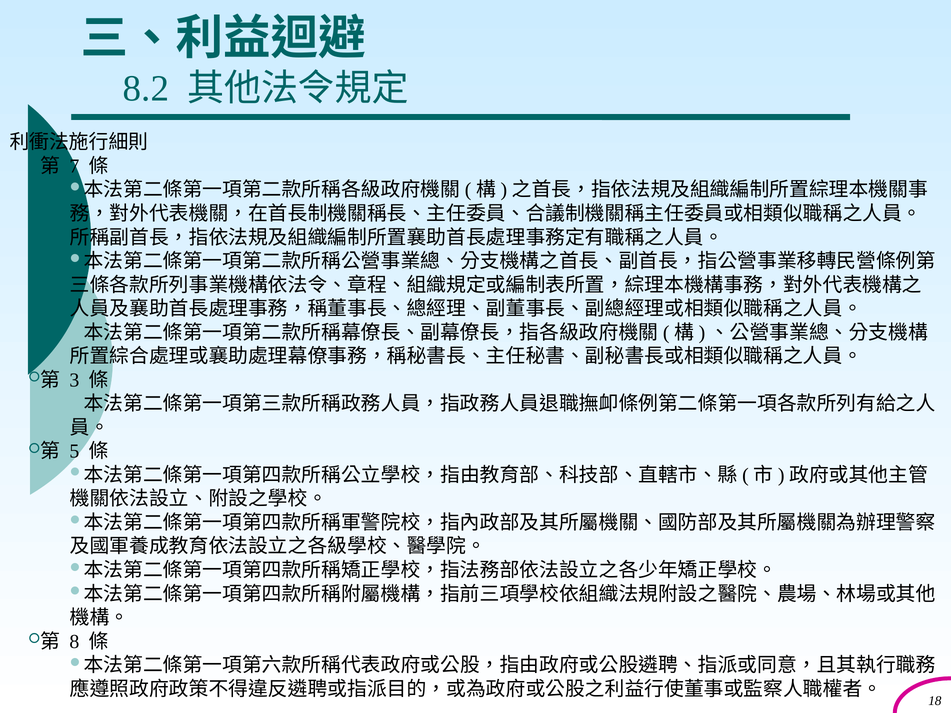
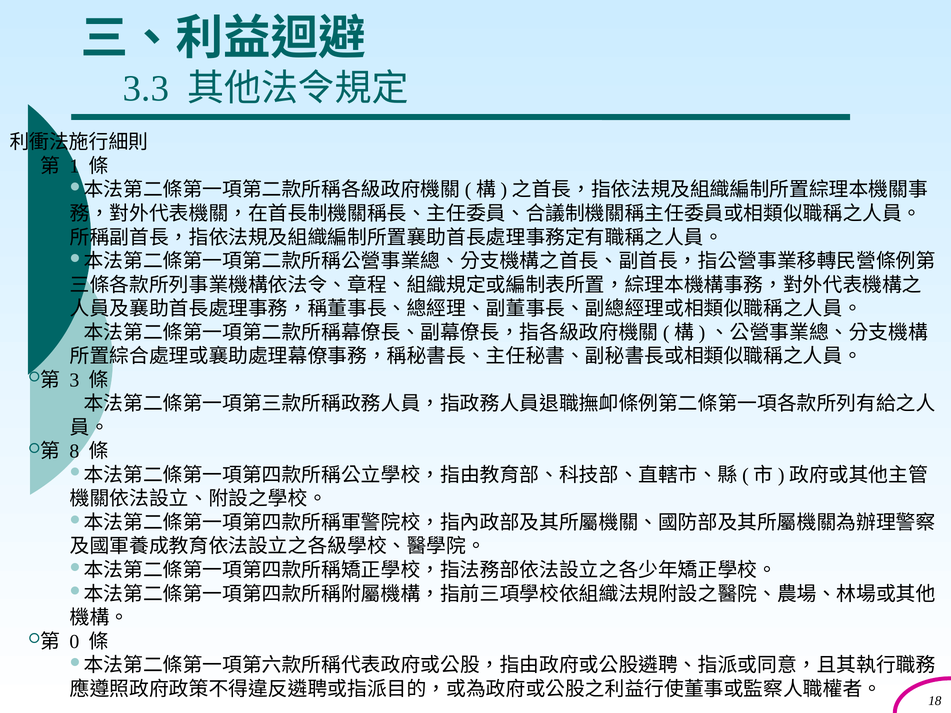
8.2: 8.2 -> 3.3 (146, 88)
7: 7 -> 1 (74, 166)
5: 5 -> 8 (74, 452)
8: 8 -> 0 (74, 642)
